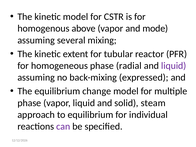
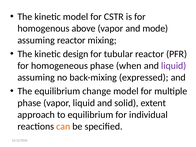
assuming several: several -> reactor (71, 40)
extent: extent -> design (76, 54)
radial: radial -> when (129, 66)
steam: steam -> extent (153, 103)
can colour: purple -> orange (63, 126)
